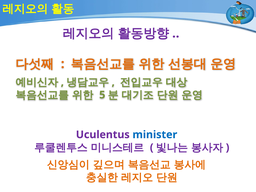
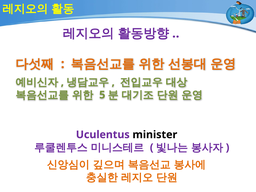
minister colour: blue -> black (155, 135)
